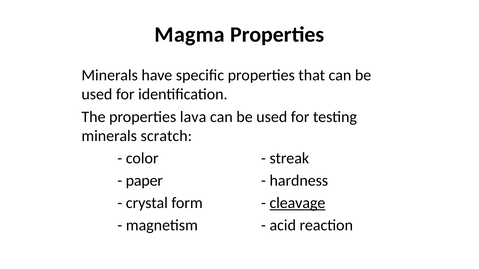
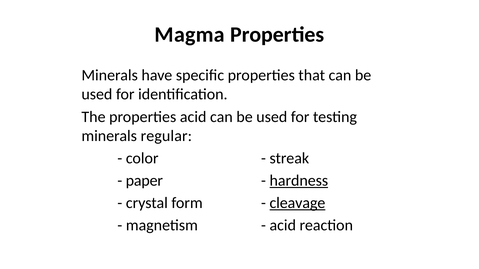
properties lava: lava -> acid (193, 117)
scratch: scratch -> regular (166, 136)
hardness underline: none -> present (299, 181)
